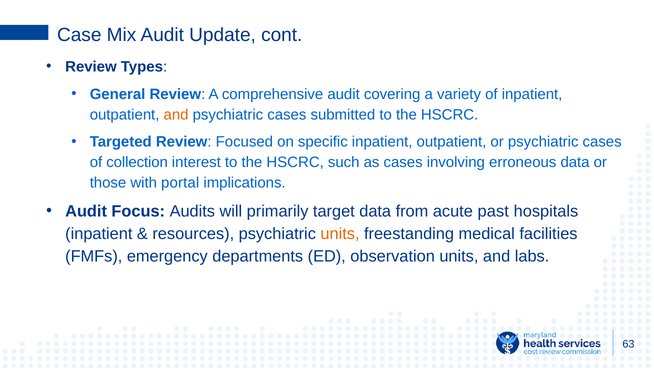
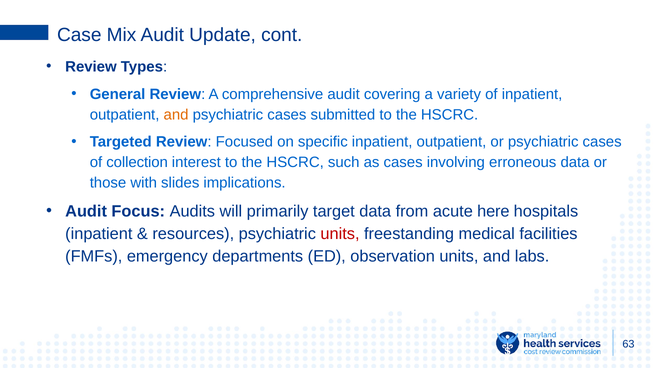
portal: portal -> slides (180, 183)
past: past -> here (493, 211)
units colour: orange -> red (340, 234)
